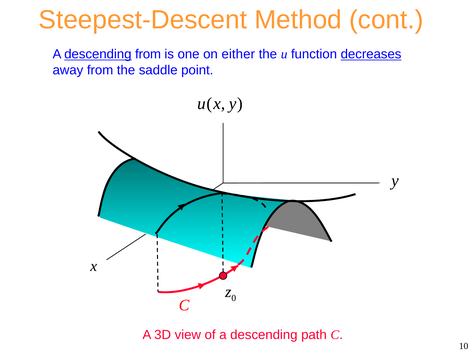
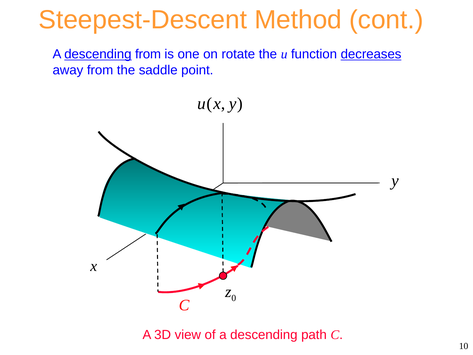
either: either -> rotate (238, 54)
